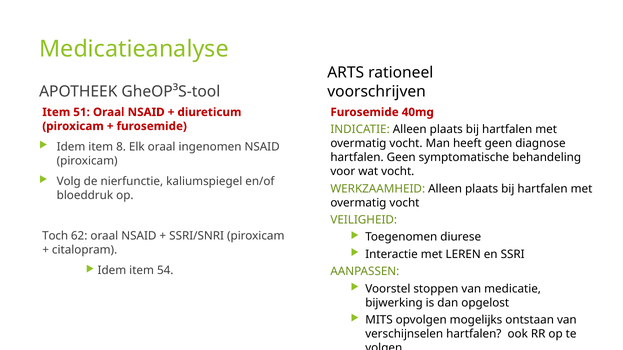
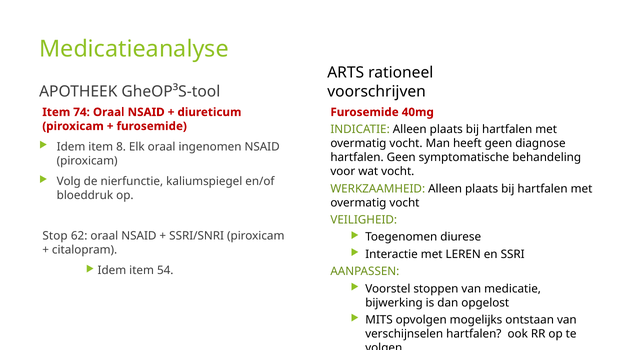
51: 51 -> 74 (82, 112)
Toch: Toch -> Stop (55, 236)
